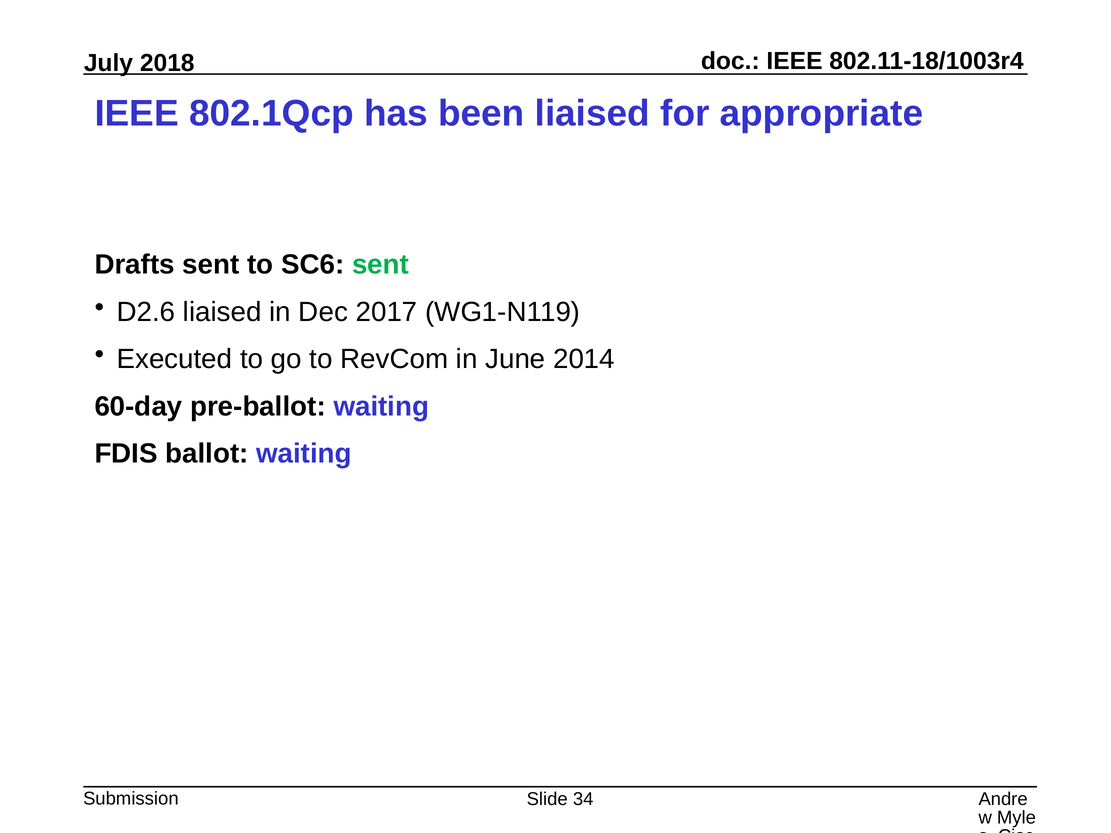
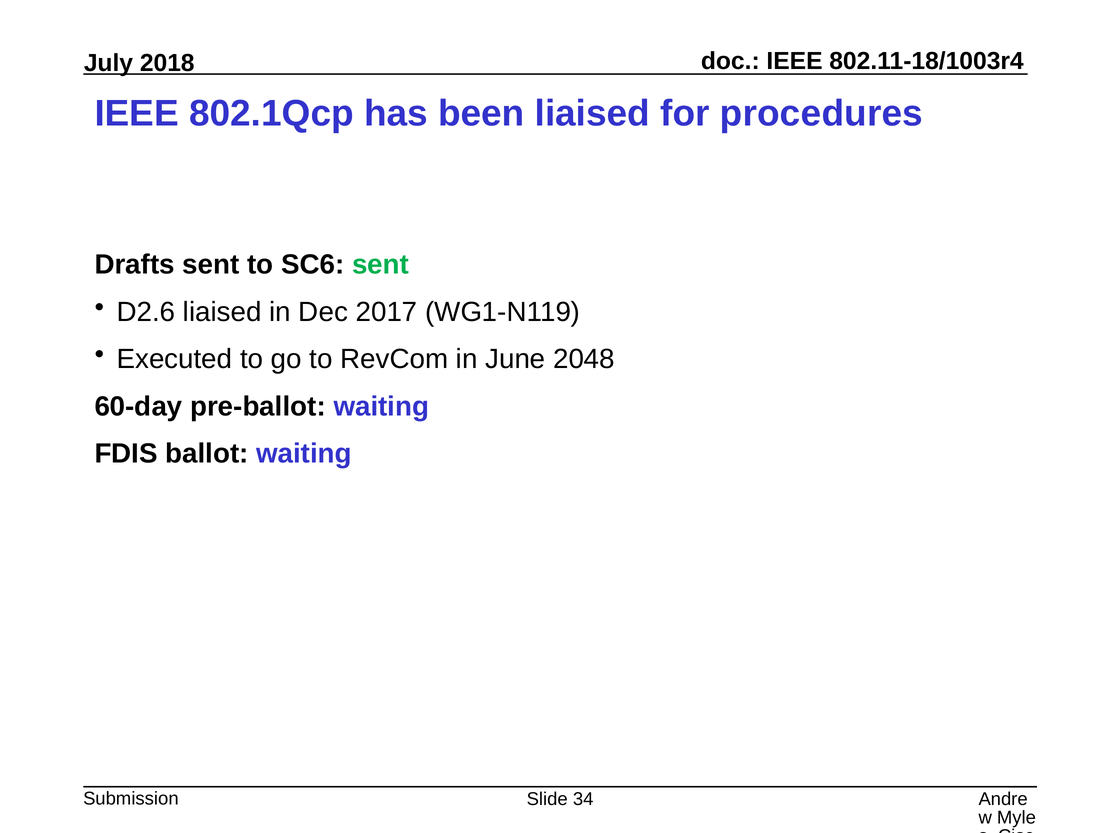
appropriate: appropriate -> procedures (821, 114)
2014: 2014 -> 2048 (584, 359)
